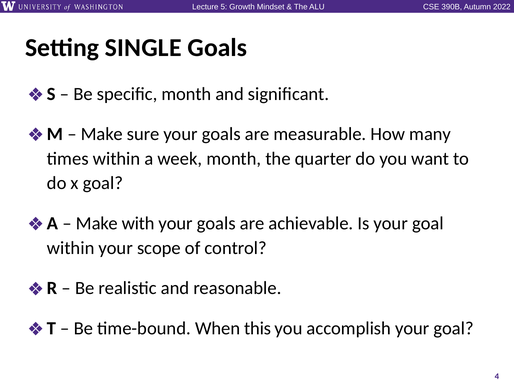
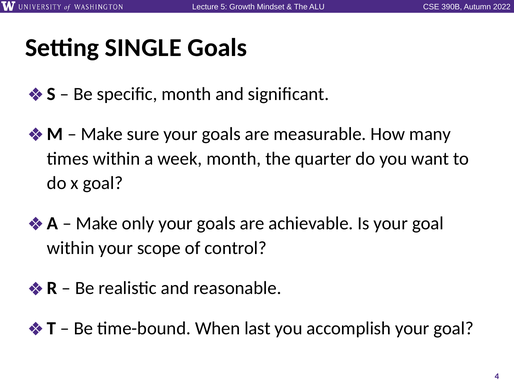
with: with -> only (138, 223)
this: this -> last (258, 328)
